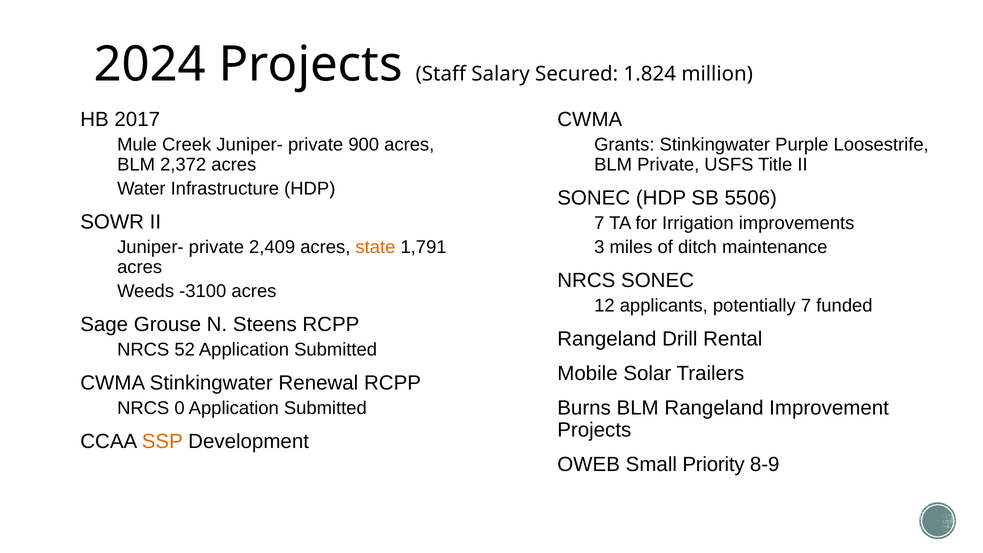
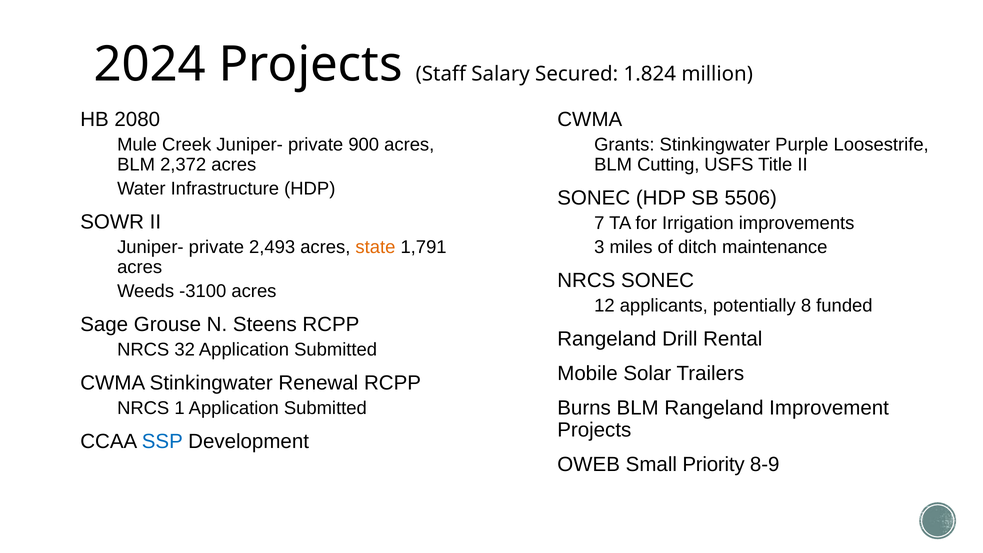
2017: 2017 -> 2080 (137, 120)
BLM Private: Private -> Cutting (668, 165)
2,409: 2,409 -> 2,493 (272, 247)
7: 7 -> 8 (806, 306)
52: 52 -> 32 (185, 349)
0: 0 -> 1 (180, 408)
SSP colour: orange -> blue (162, 441)
